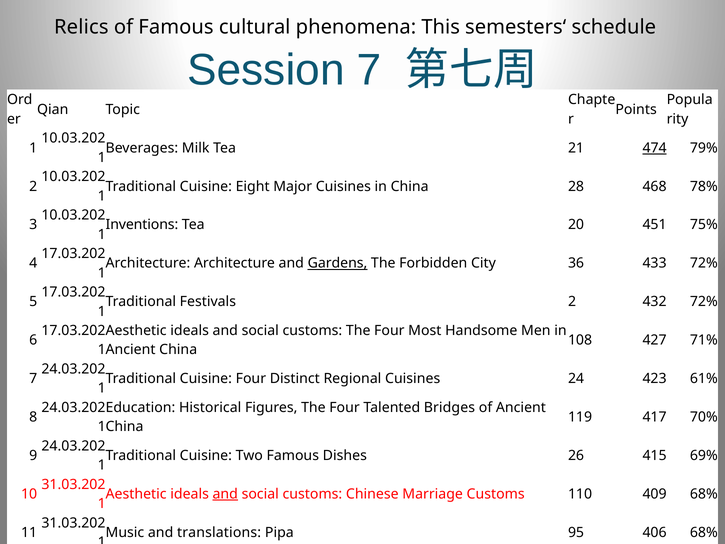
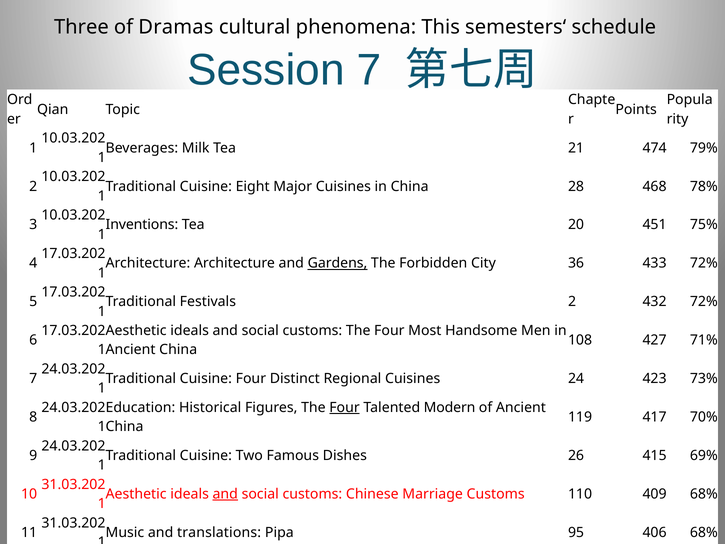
Relics: Relics -> Three (81, 27)
of Famous: Famous -> Dramas (176, 27)
474 underline: present -> none (655, 148)
423 61%: 61% -> 73% (704, 379)
Four underline: none -> present (345, 407)
Talented Bridges: Bridges -> Modern (450, 407)
